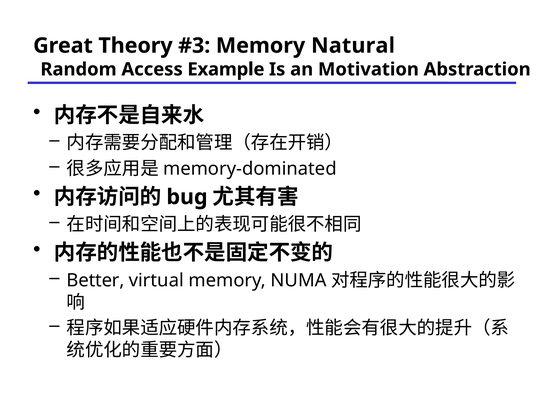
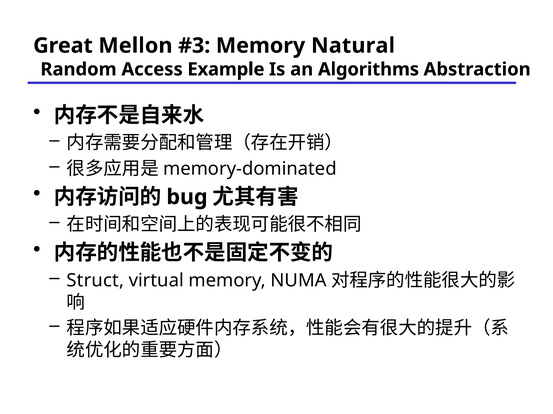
Great Theory: Theory -> Mellon (135, 46)
Motivation: Motivation -> Algorithms (368, 69)
Better: Better -> Struct (95, 281)
